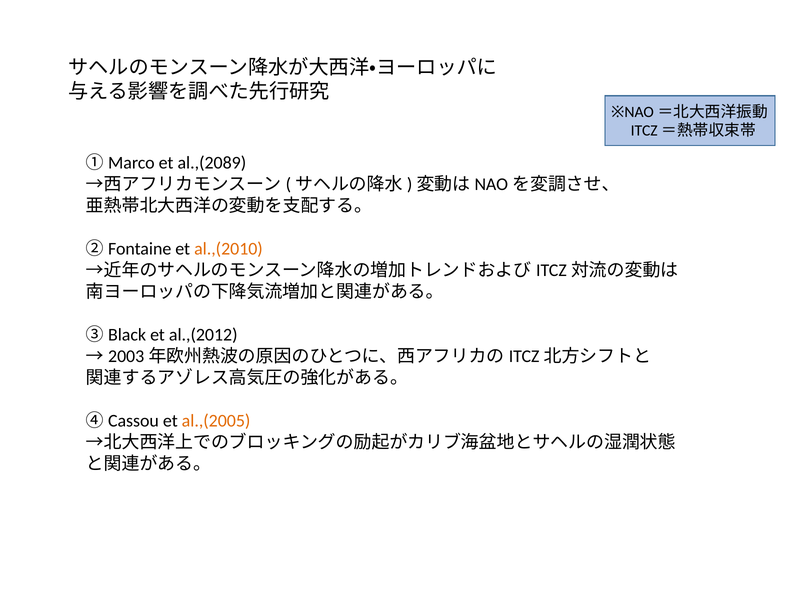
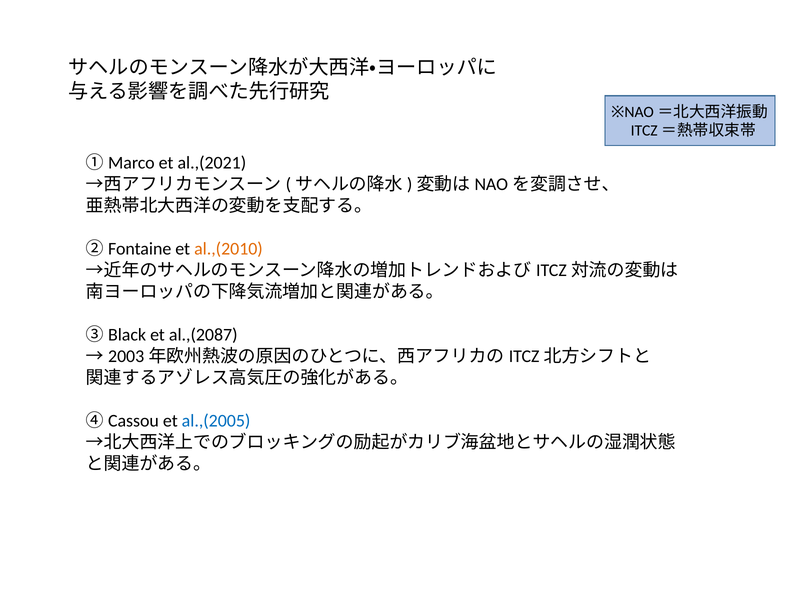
al.,(2089: al.,(2089 -> al.,(2021 (212, 163)
al.,(2012: al.,(2012 -> al.,(2087 (203, 335)
al.,(2005 colour: orange -> blue (216, 421)
